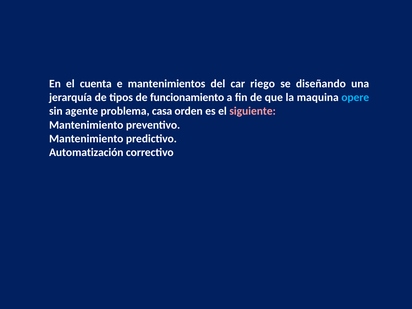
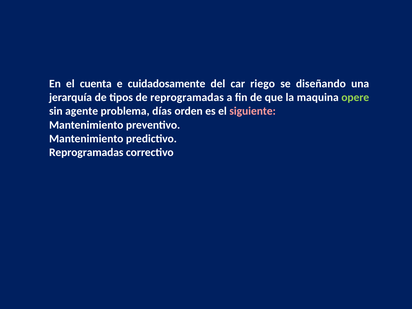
mantenimientos: mantenimientos -> cuidadosamente (167, 84)
de funcionamiento: funcionamiento -> reprogramadas (187, 97)
opere colour: light blue -> light green (355, 97)
casa: casa -> días (162, 111)
Automatización: Automatización -> Reprogramadas (86, 152)
